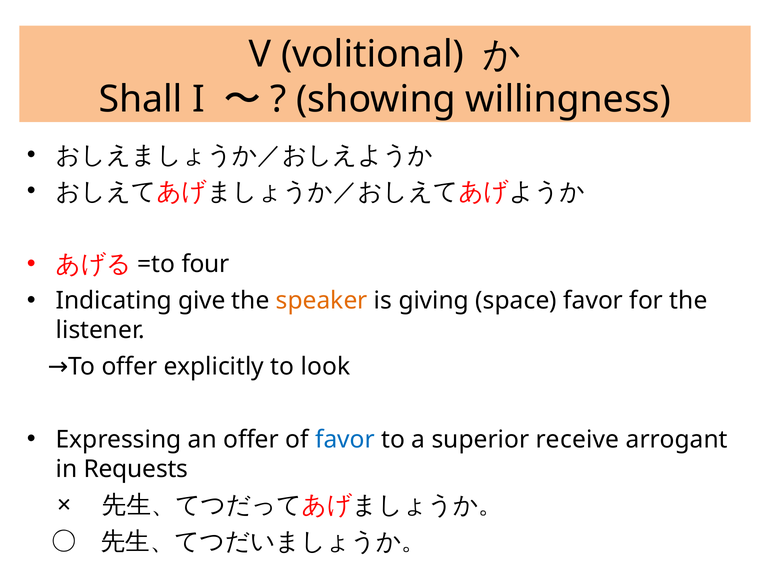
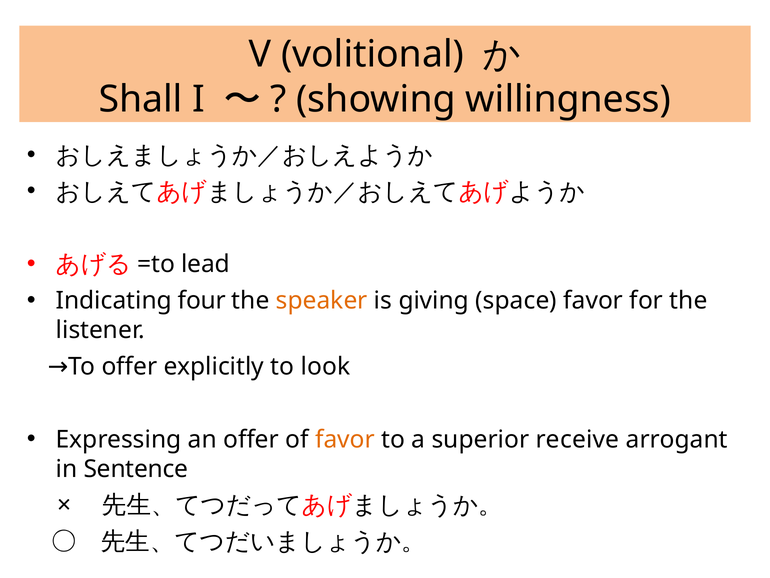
four: four -> lead (206, 264)
give: give -> four (202, 300)
favor colour: blue -> orange (345, 439)
Requests: Requests -> Sentence (136, 468)
